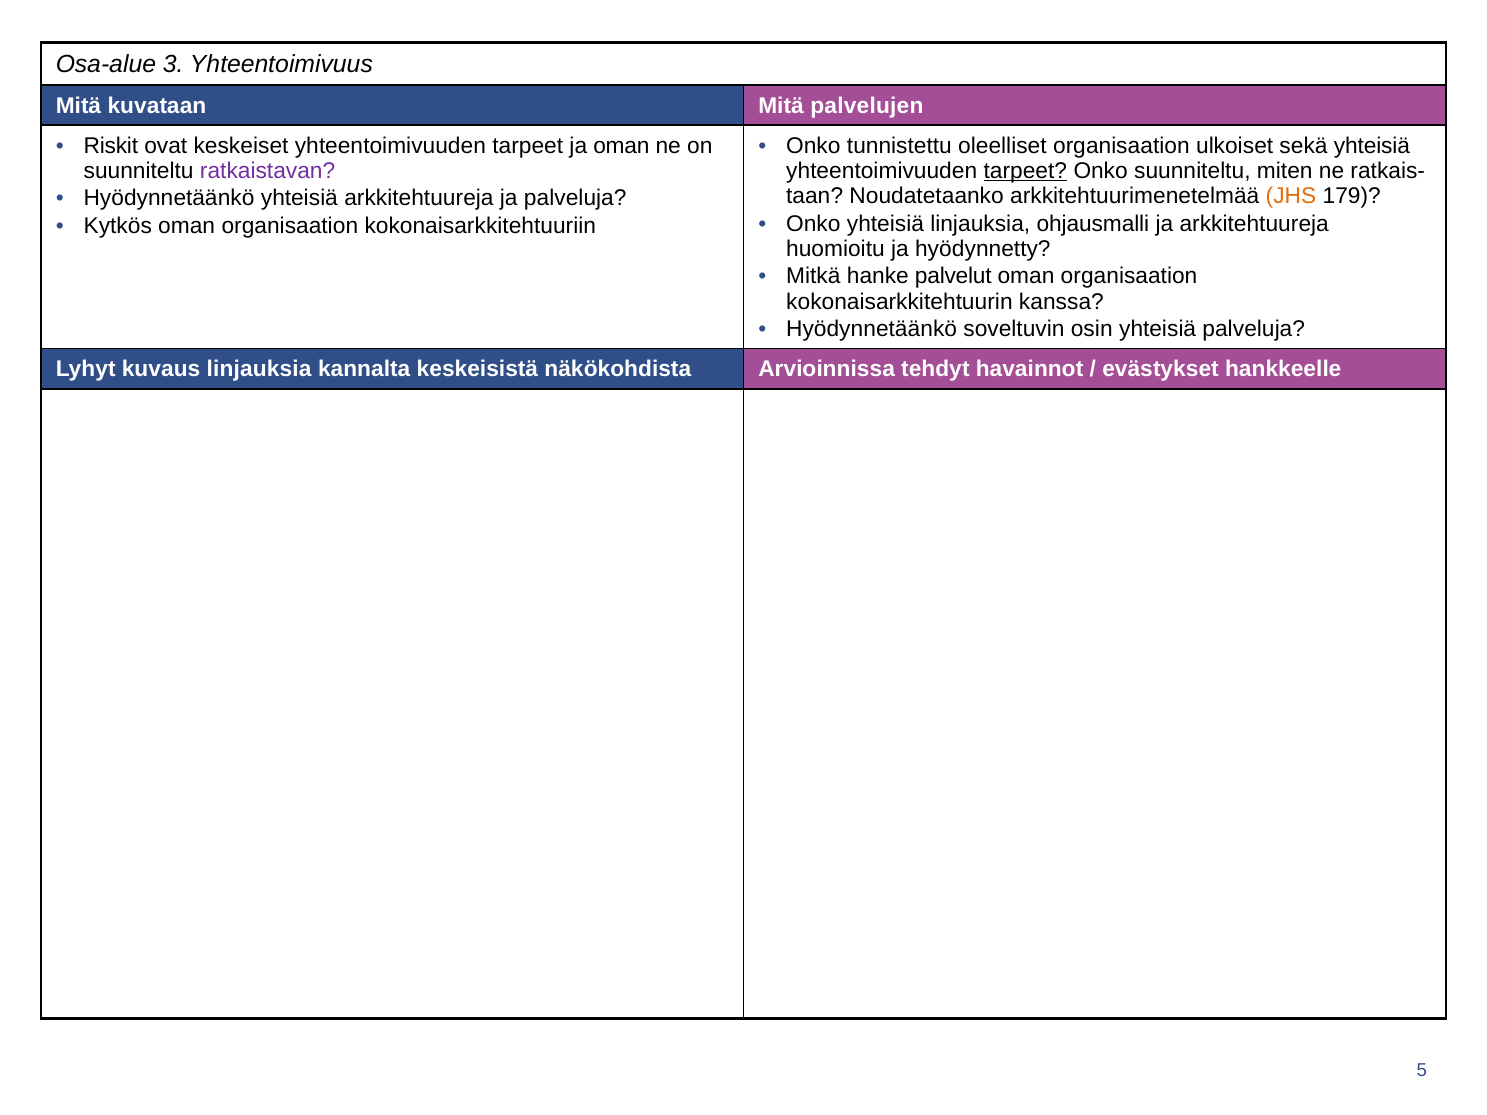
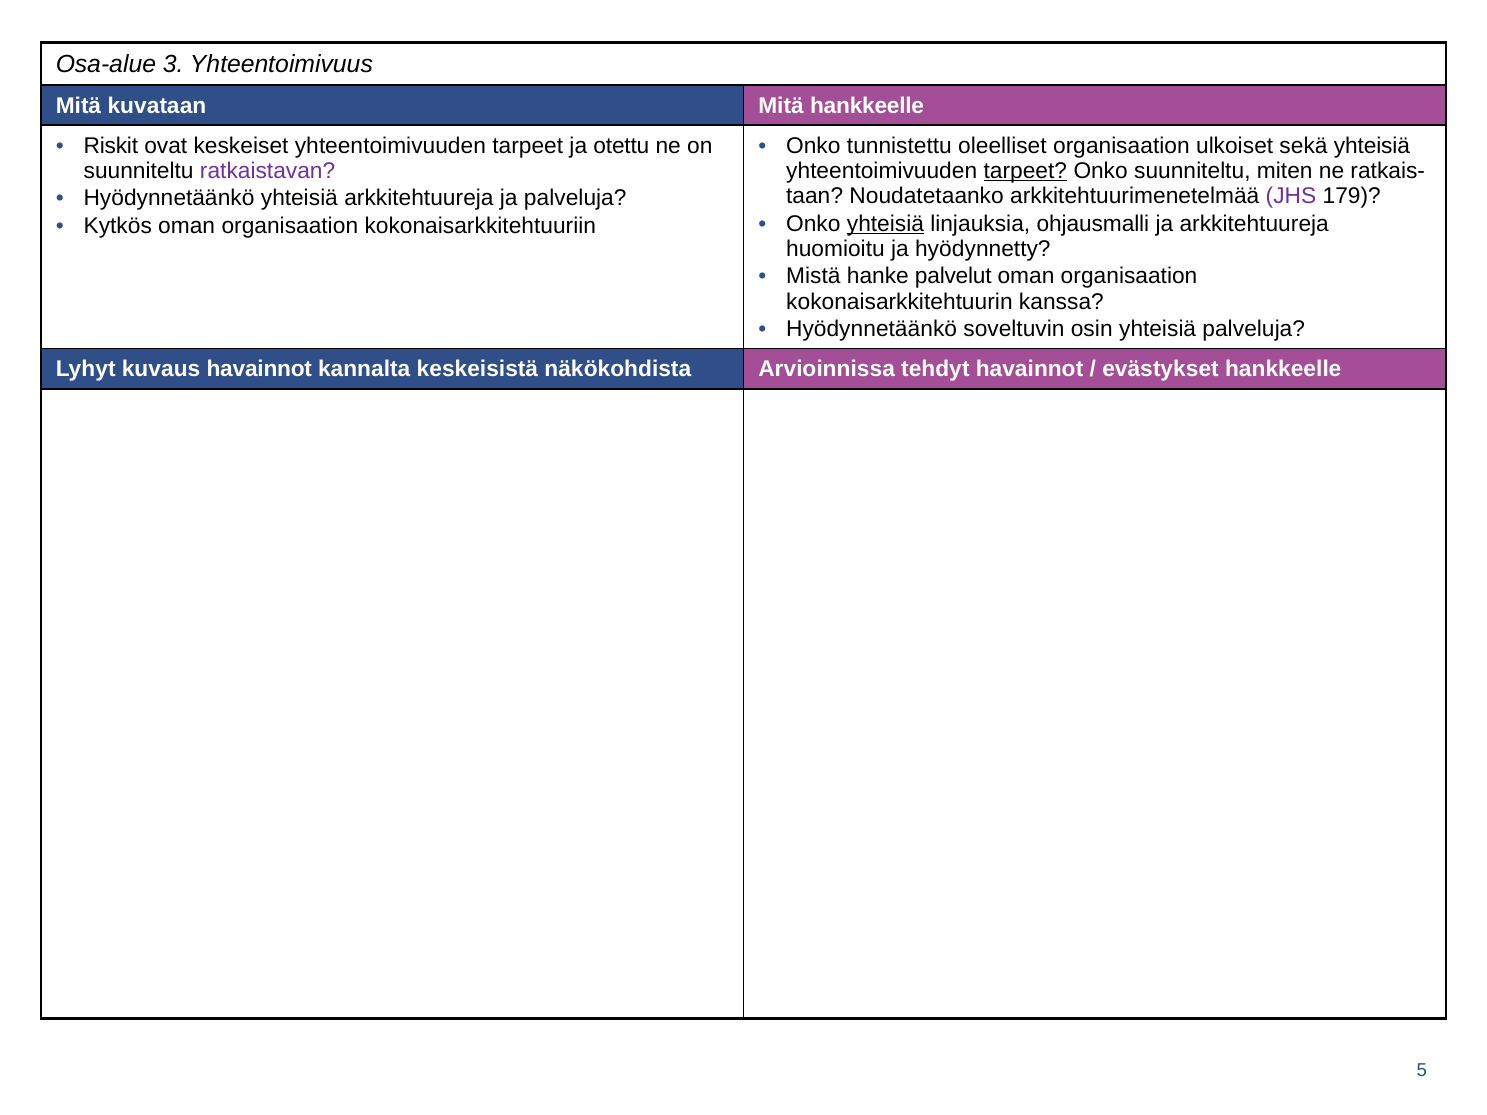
Mitä palvelujen: palvelujen -> hankkeelle (867, 106)
ja oman: oman -> otettu (621, 146)
JHS colour: orange -> purple (1291, 196)
yhteisiä underline: none -> present (885, 224)
Mitkä: Mitkä -> Mistä (813, 276)
kuvaus linjauksia: linjauksia -> havainnot (259, 369)
